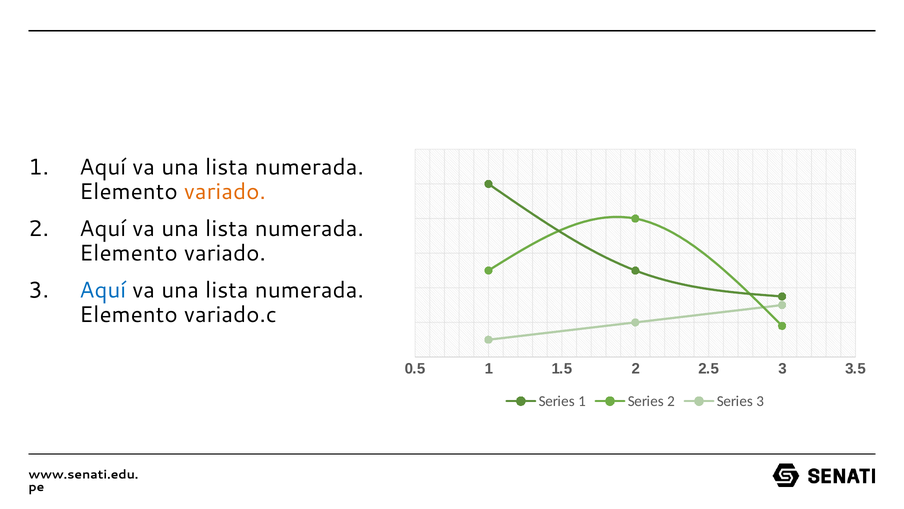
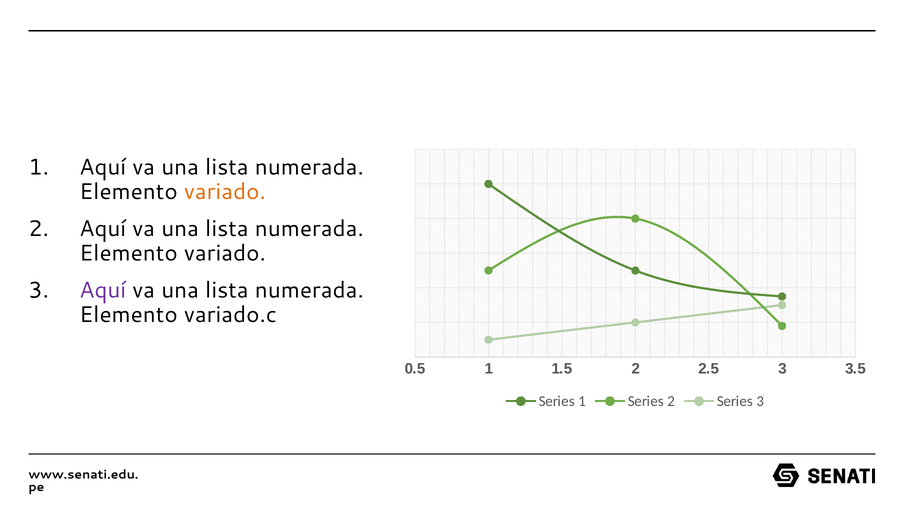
Aquí colour: blue -> purple (103, 290)
